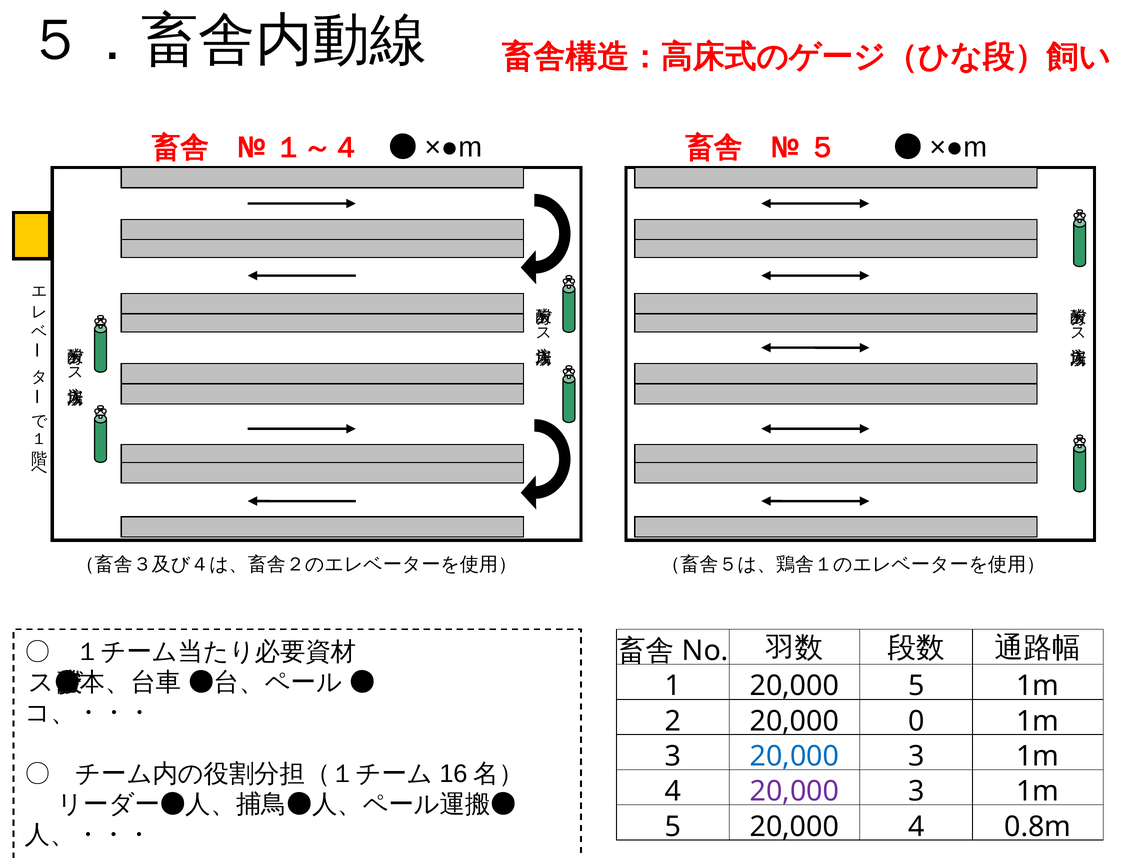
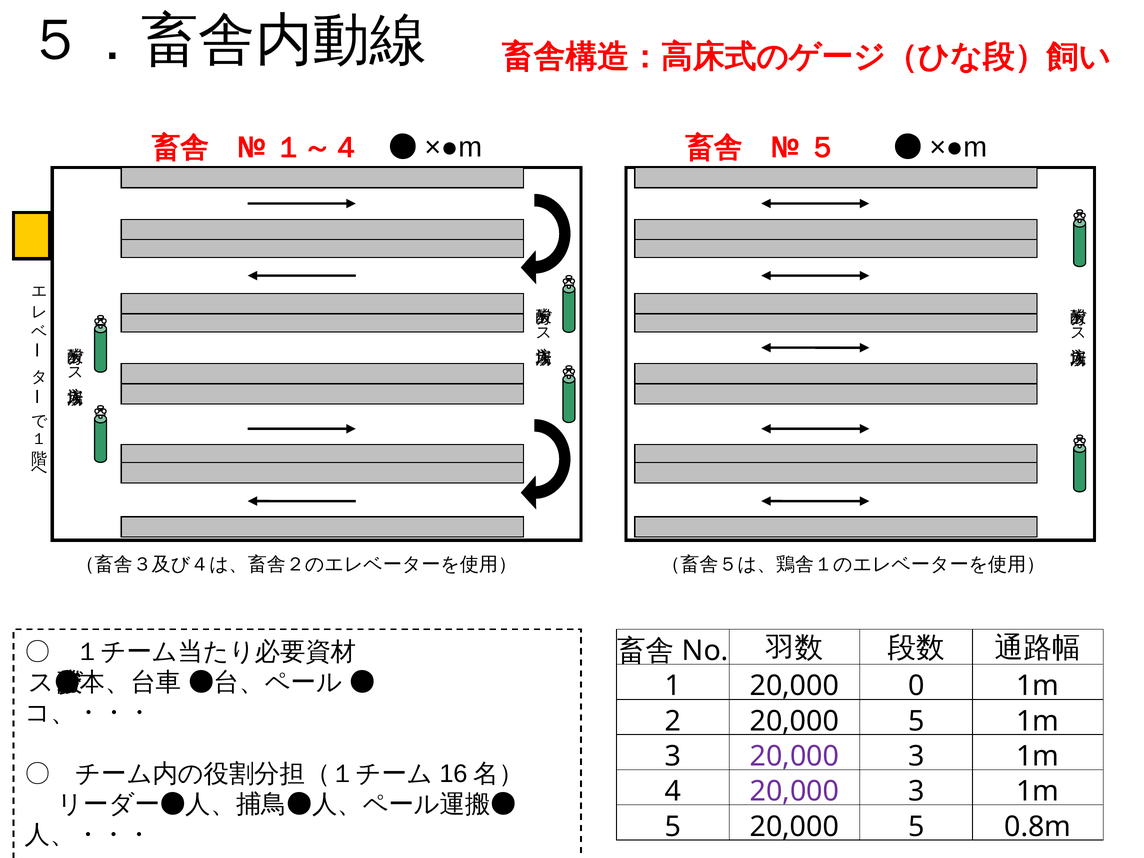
20,000 5: 5 -> 0 (916, 686)
2 20,000 0: 0 -> 5 (916, 721)
20,000 colour: blue -> purple (794, 756)
5 20,000 4: 4 -> 5 (916, 827)
